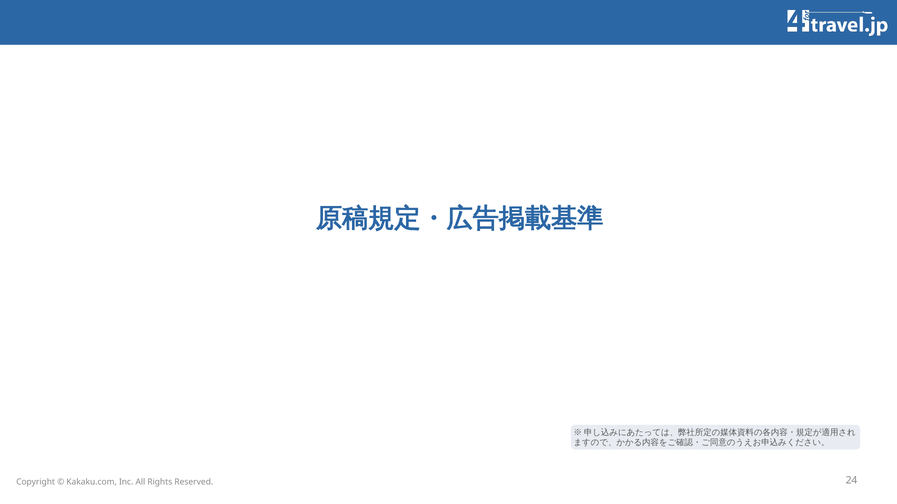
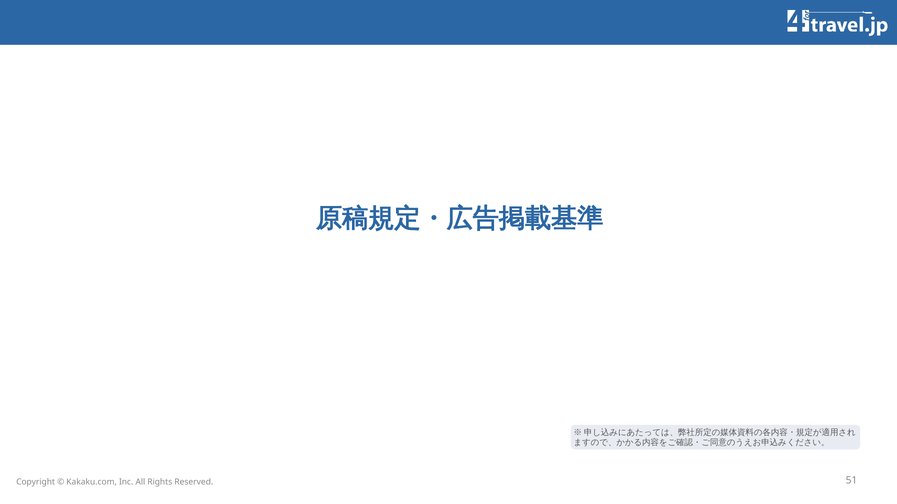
24: 24 -> 51 (852, 481)
